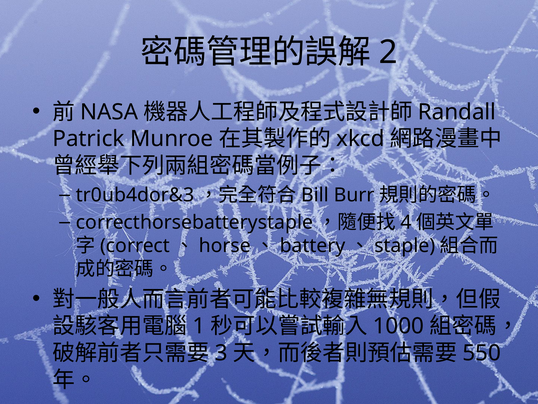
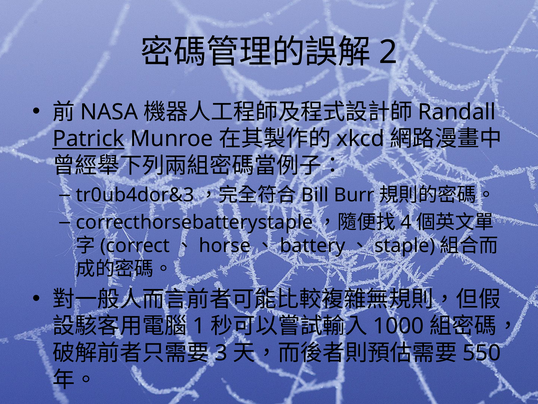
Patrick underline: none -> present (88, 139)
